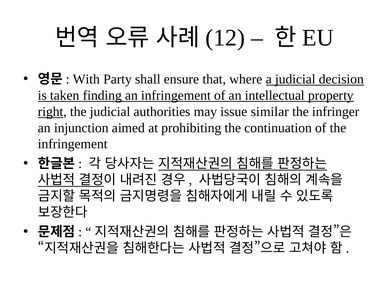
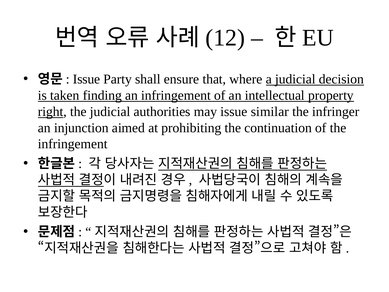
With: With -> Issue (87, 79)
